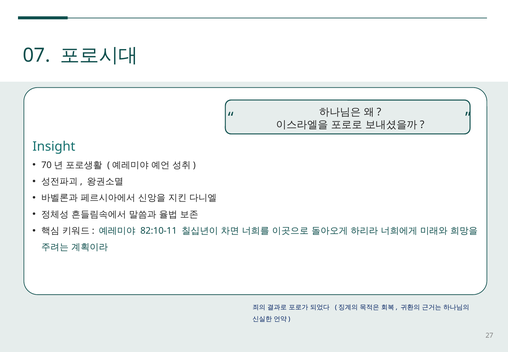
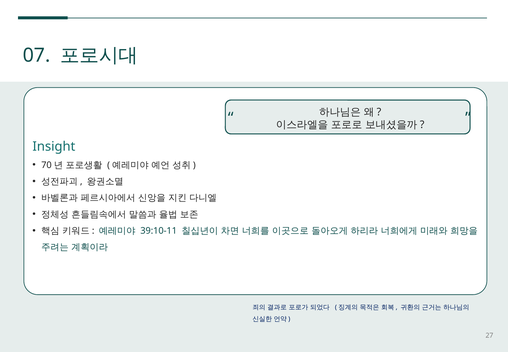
82:10-11: 82:10-11 -> 39:10-11 (159, 231)
